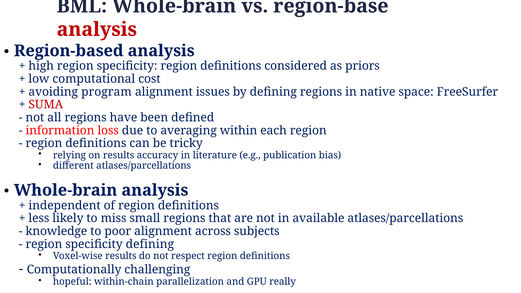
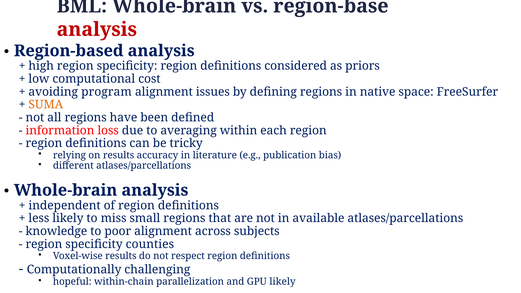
SUMA colour: red -> orange (46, 105)
specificity defining: defining -> counties (150, 244)
GPU really: really -> likely (283, 282)
